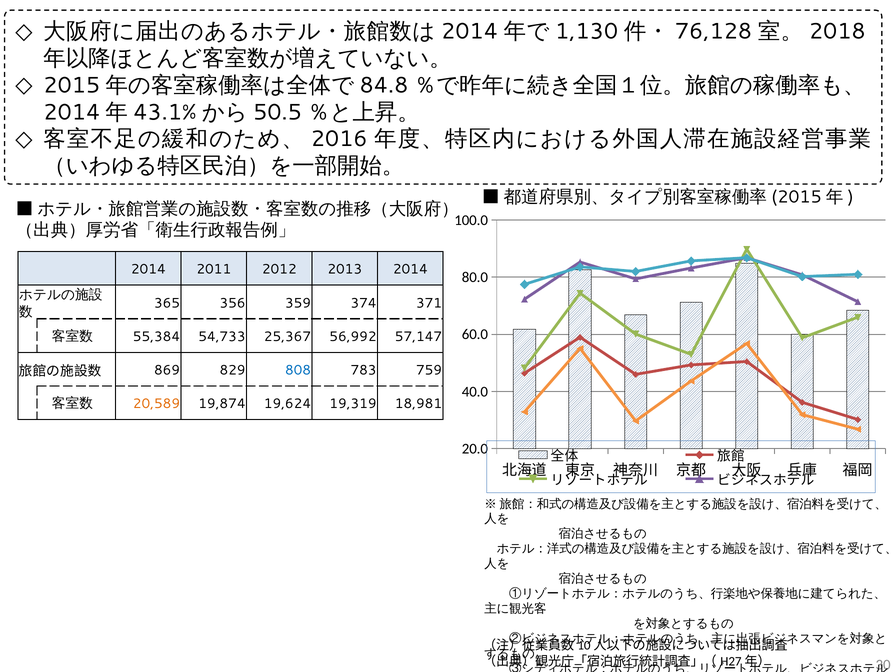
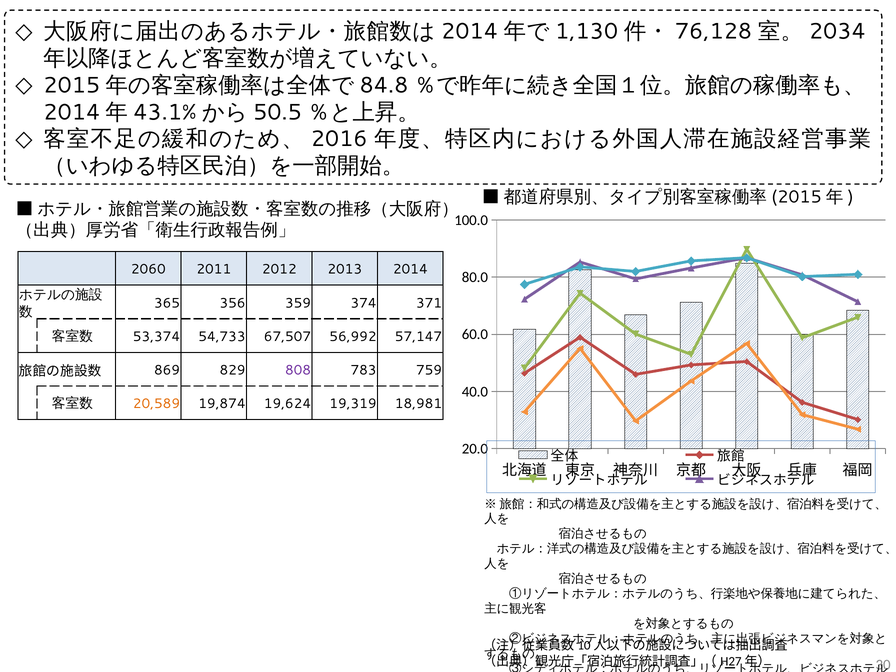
2018: 2018 -> 2034 (837, 32)
2014: 2014 -> 2060 (148, 269)
55,384: 55,384 -> 53,374 (156, 337)
25,367: 25,367 -> 67,507 (287, 337)
808 colour: blue -> purple (298, 370)
